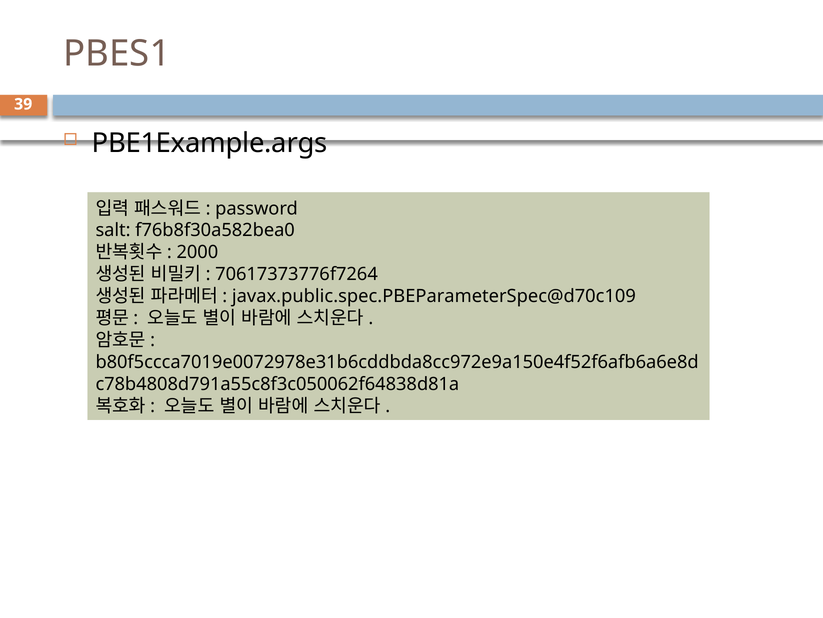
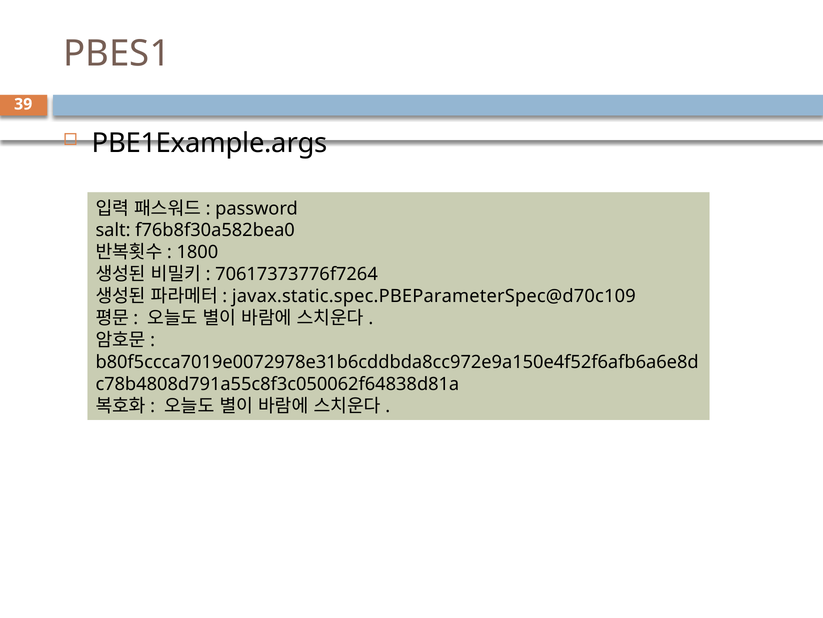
2000: 2000 -> 1800 (197, 252)
javax.public.spec.PBEParameterSpec@d70c109: javax.public.spec.PBEParameterSpec@d70c109 -> javax.static.spec.PBEParameterSpec@d70c109 (434, 296)
